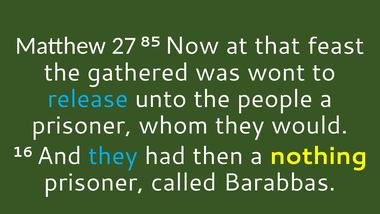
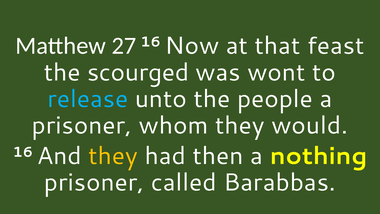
27 85: 85 -> 16 (151, 42)
gathered: gathered -> scourged (138, 72)
they colour: light blue -> yellow (113, 156)
